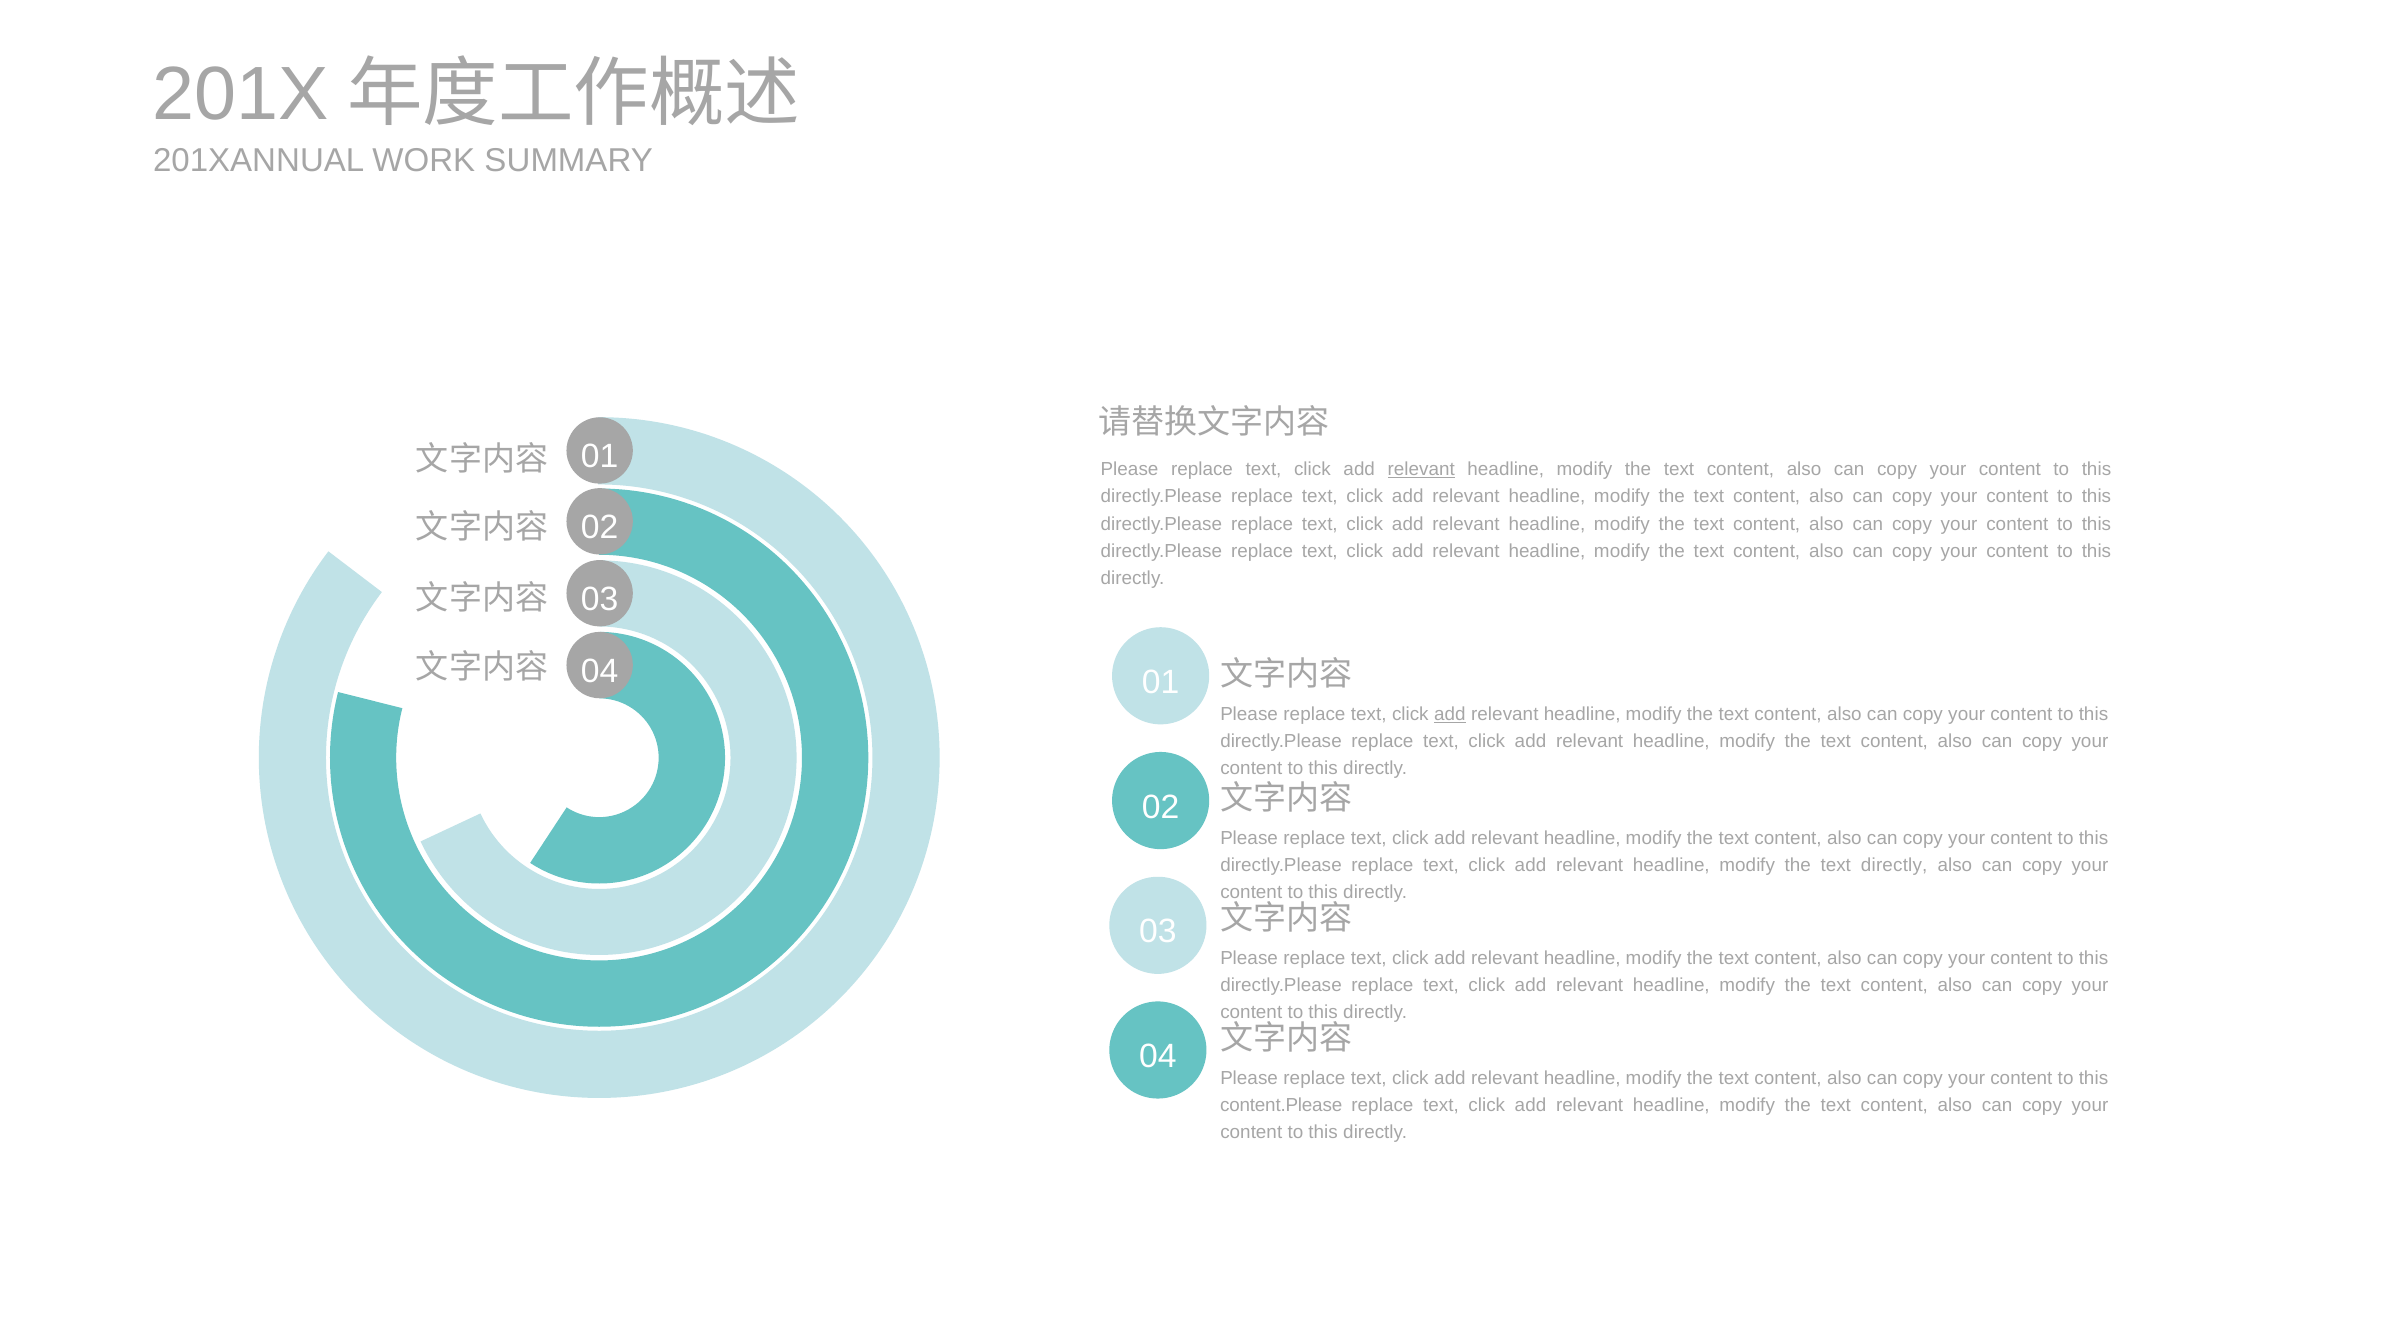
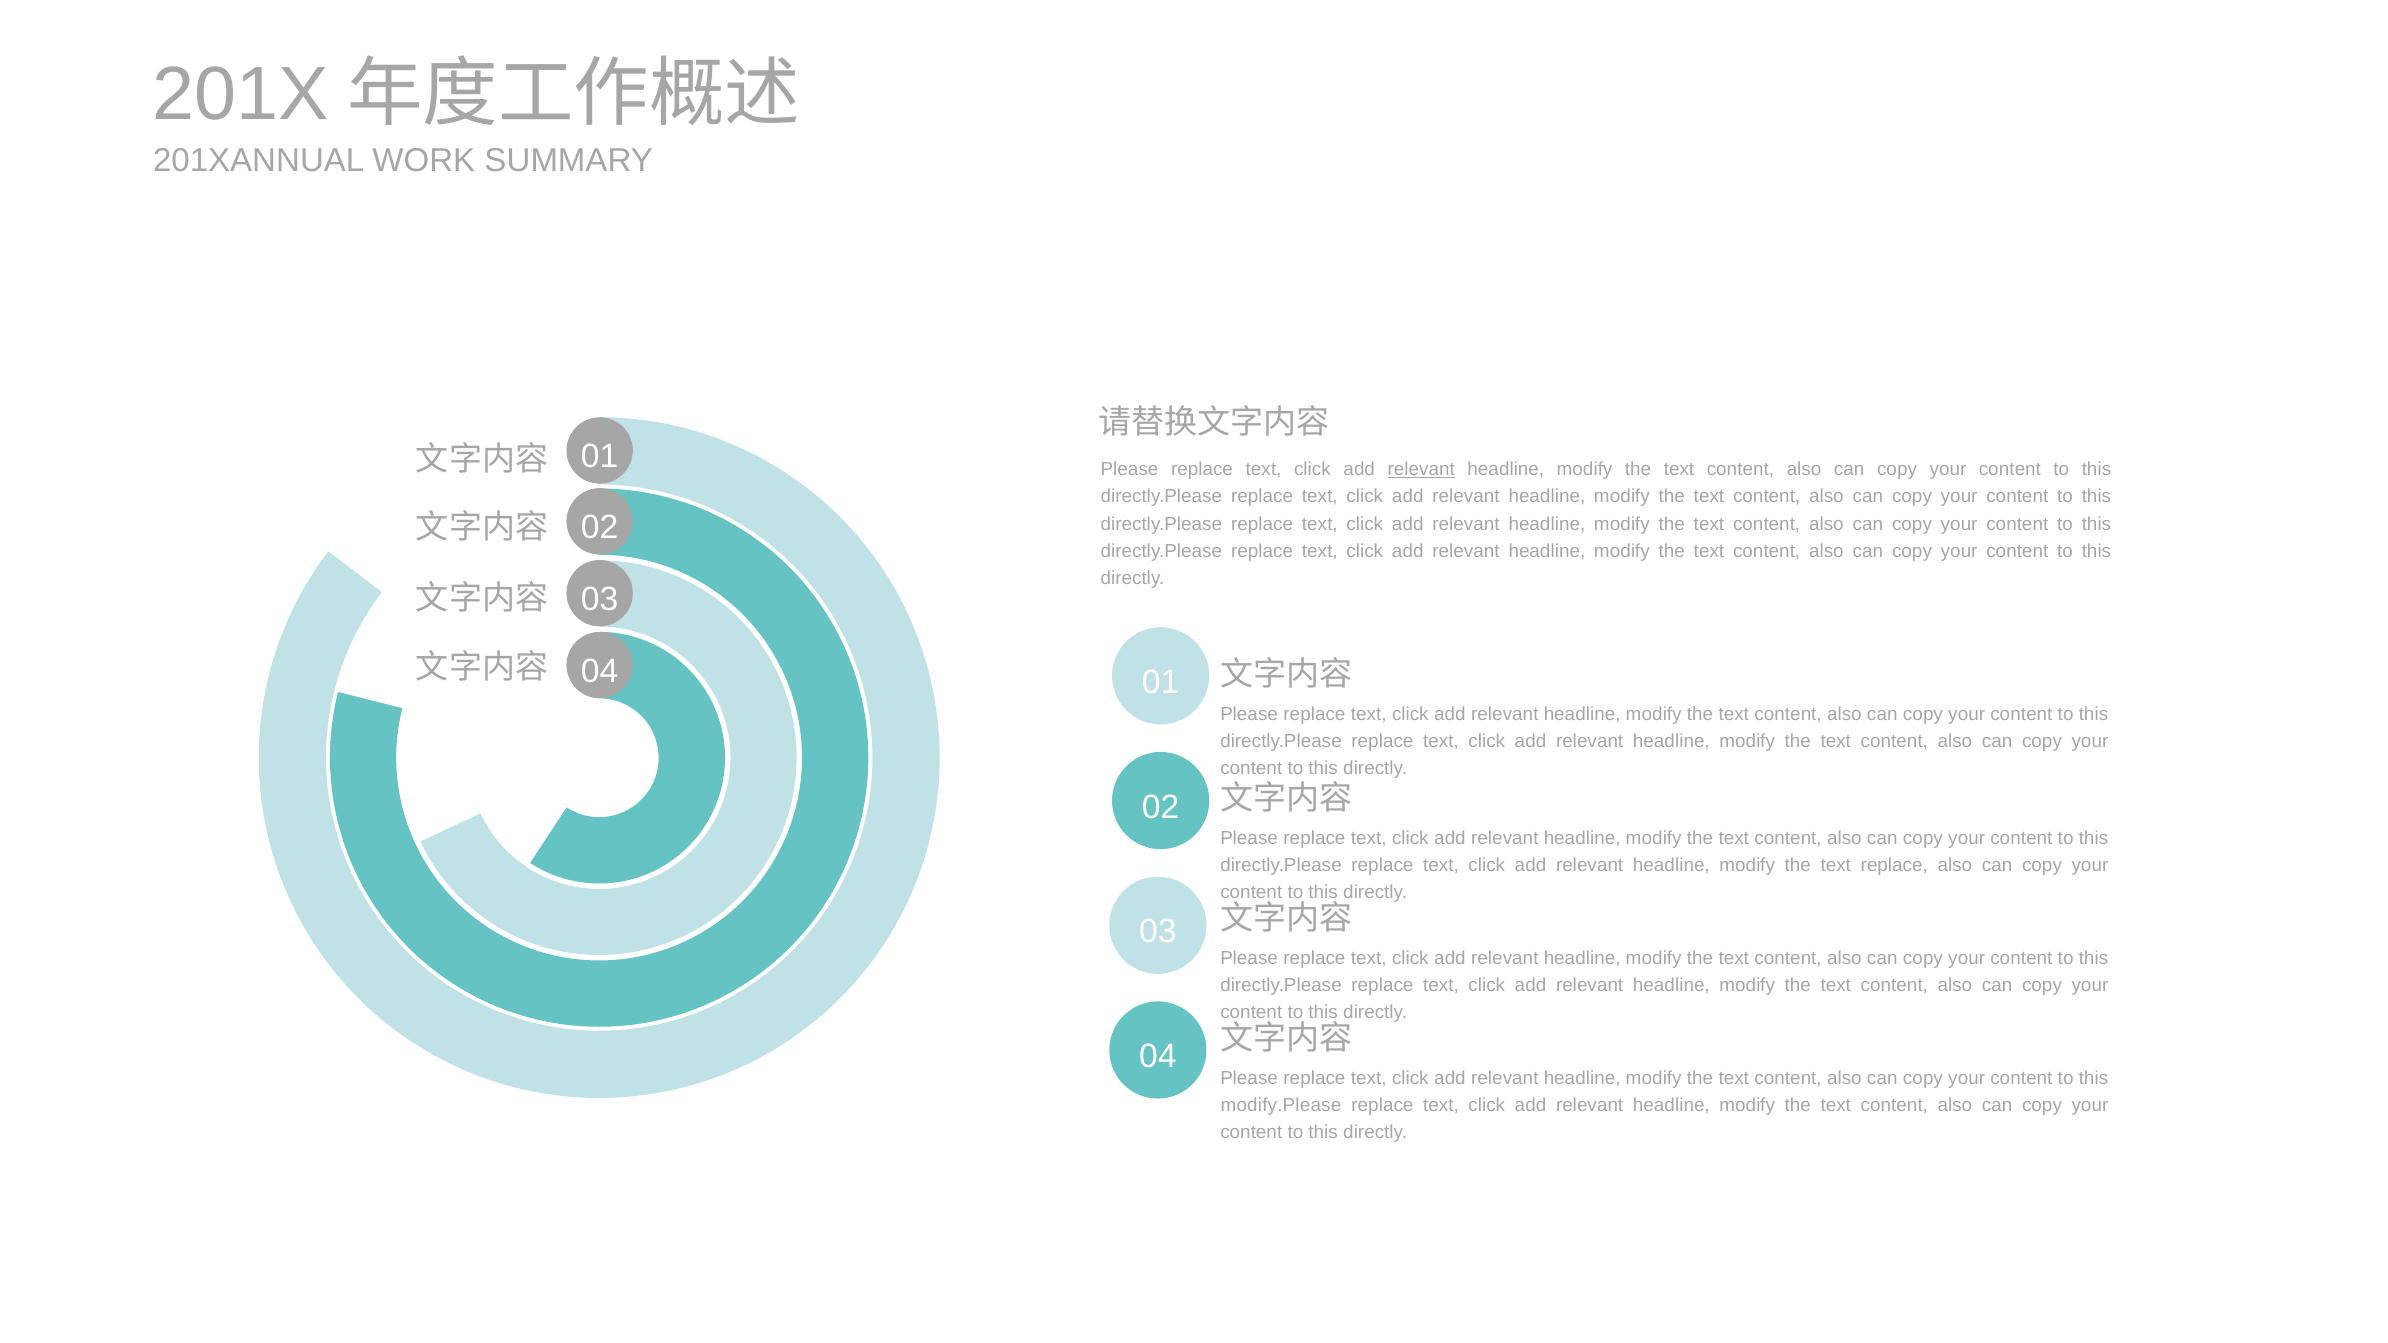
add underline: present -> none (1450, 714)
text directly: directly -> replace (1894, 866)
content.Please: content.Please -> modify.Please (1281, 1106)
